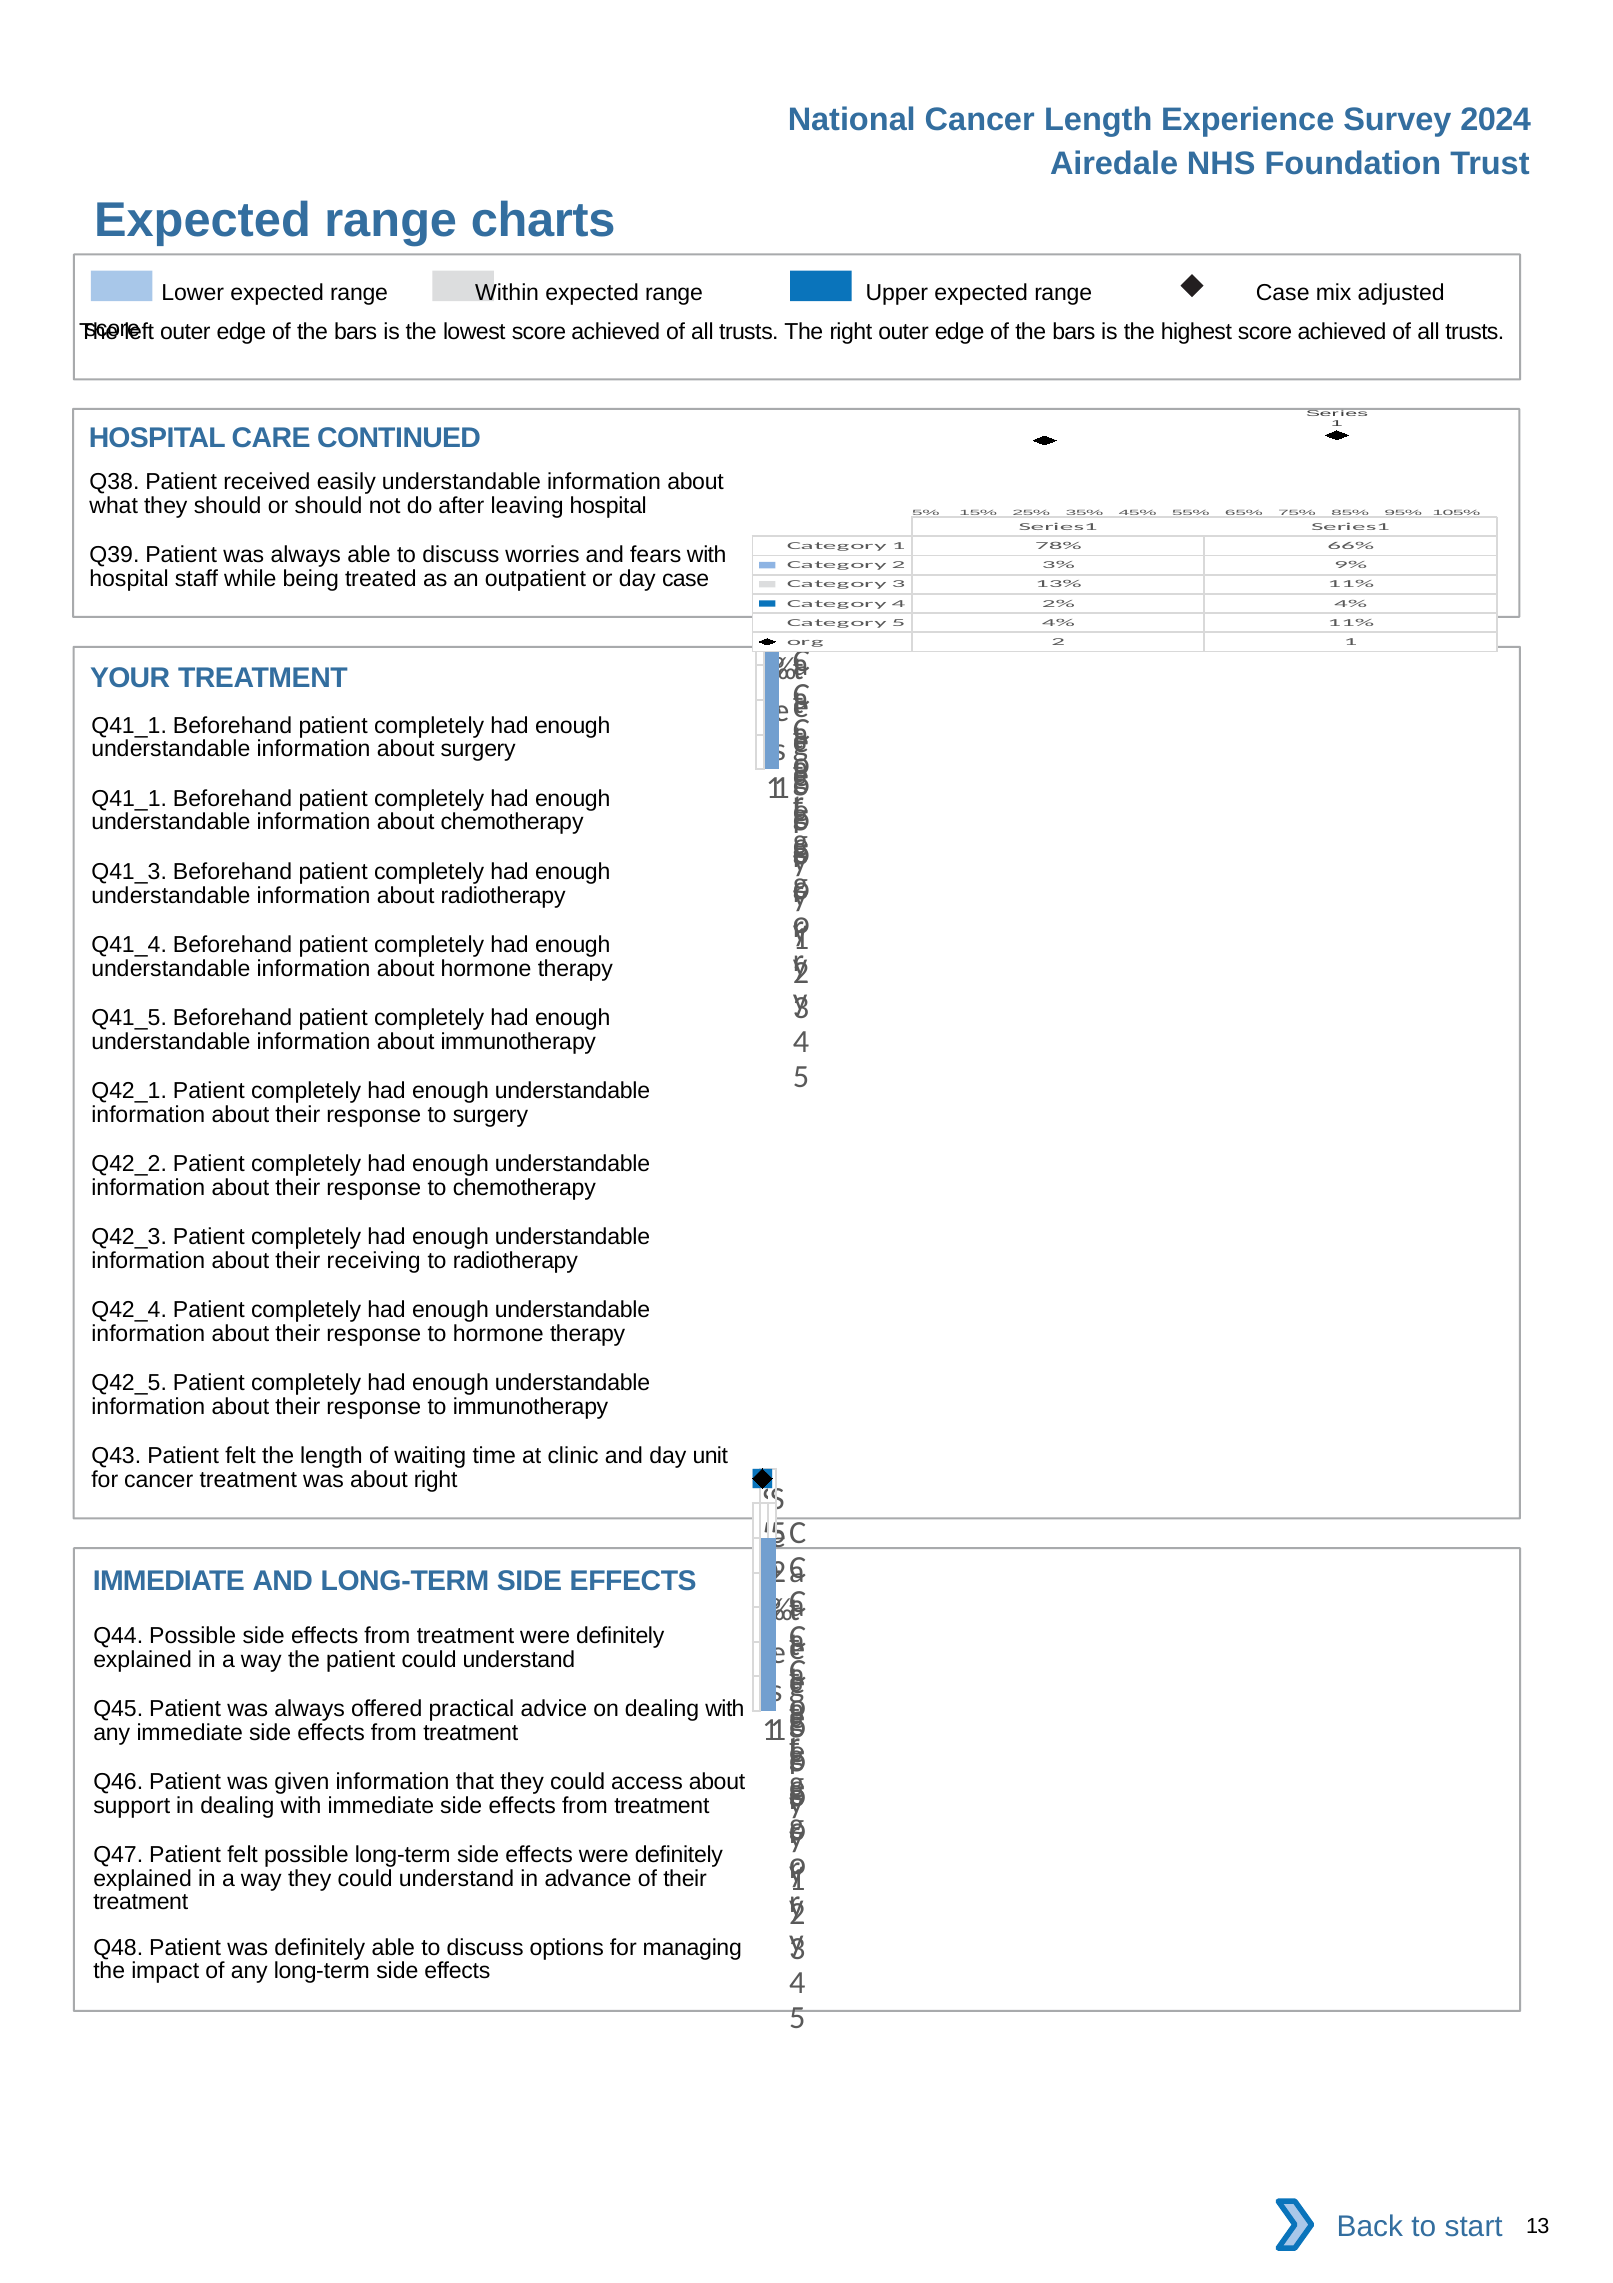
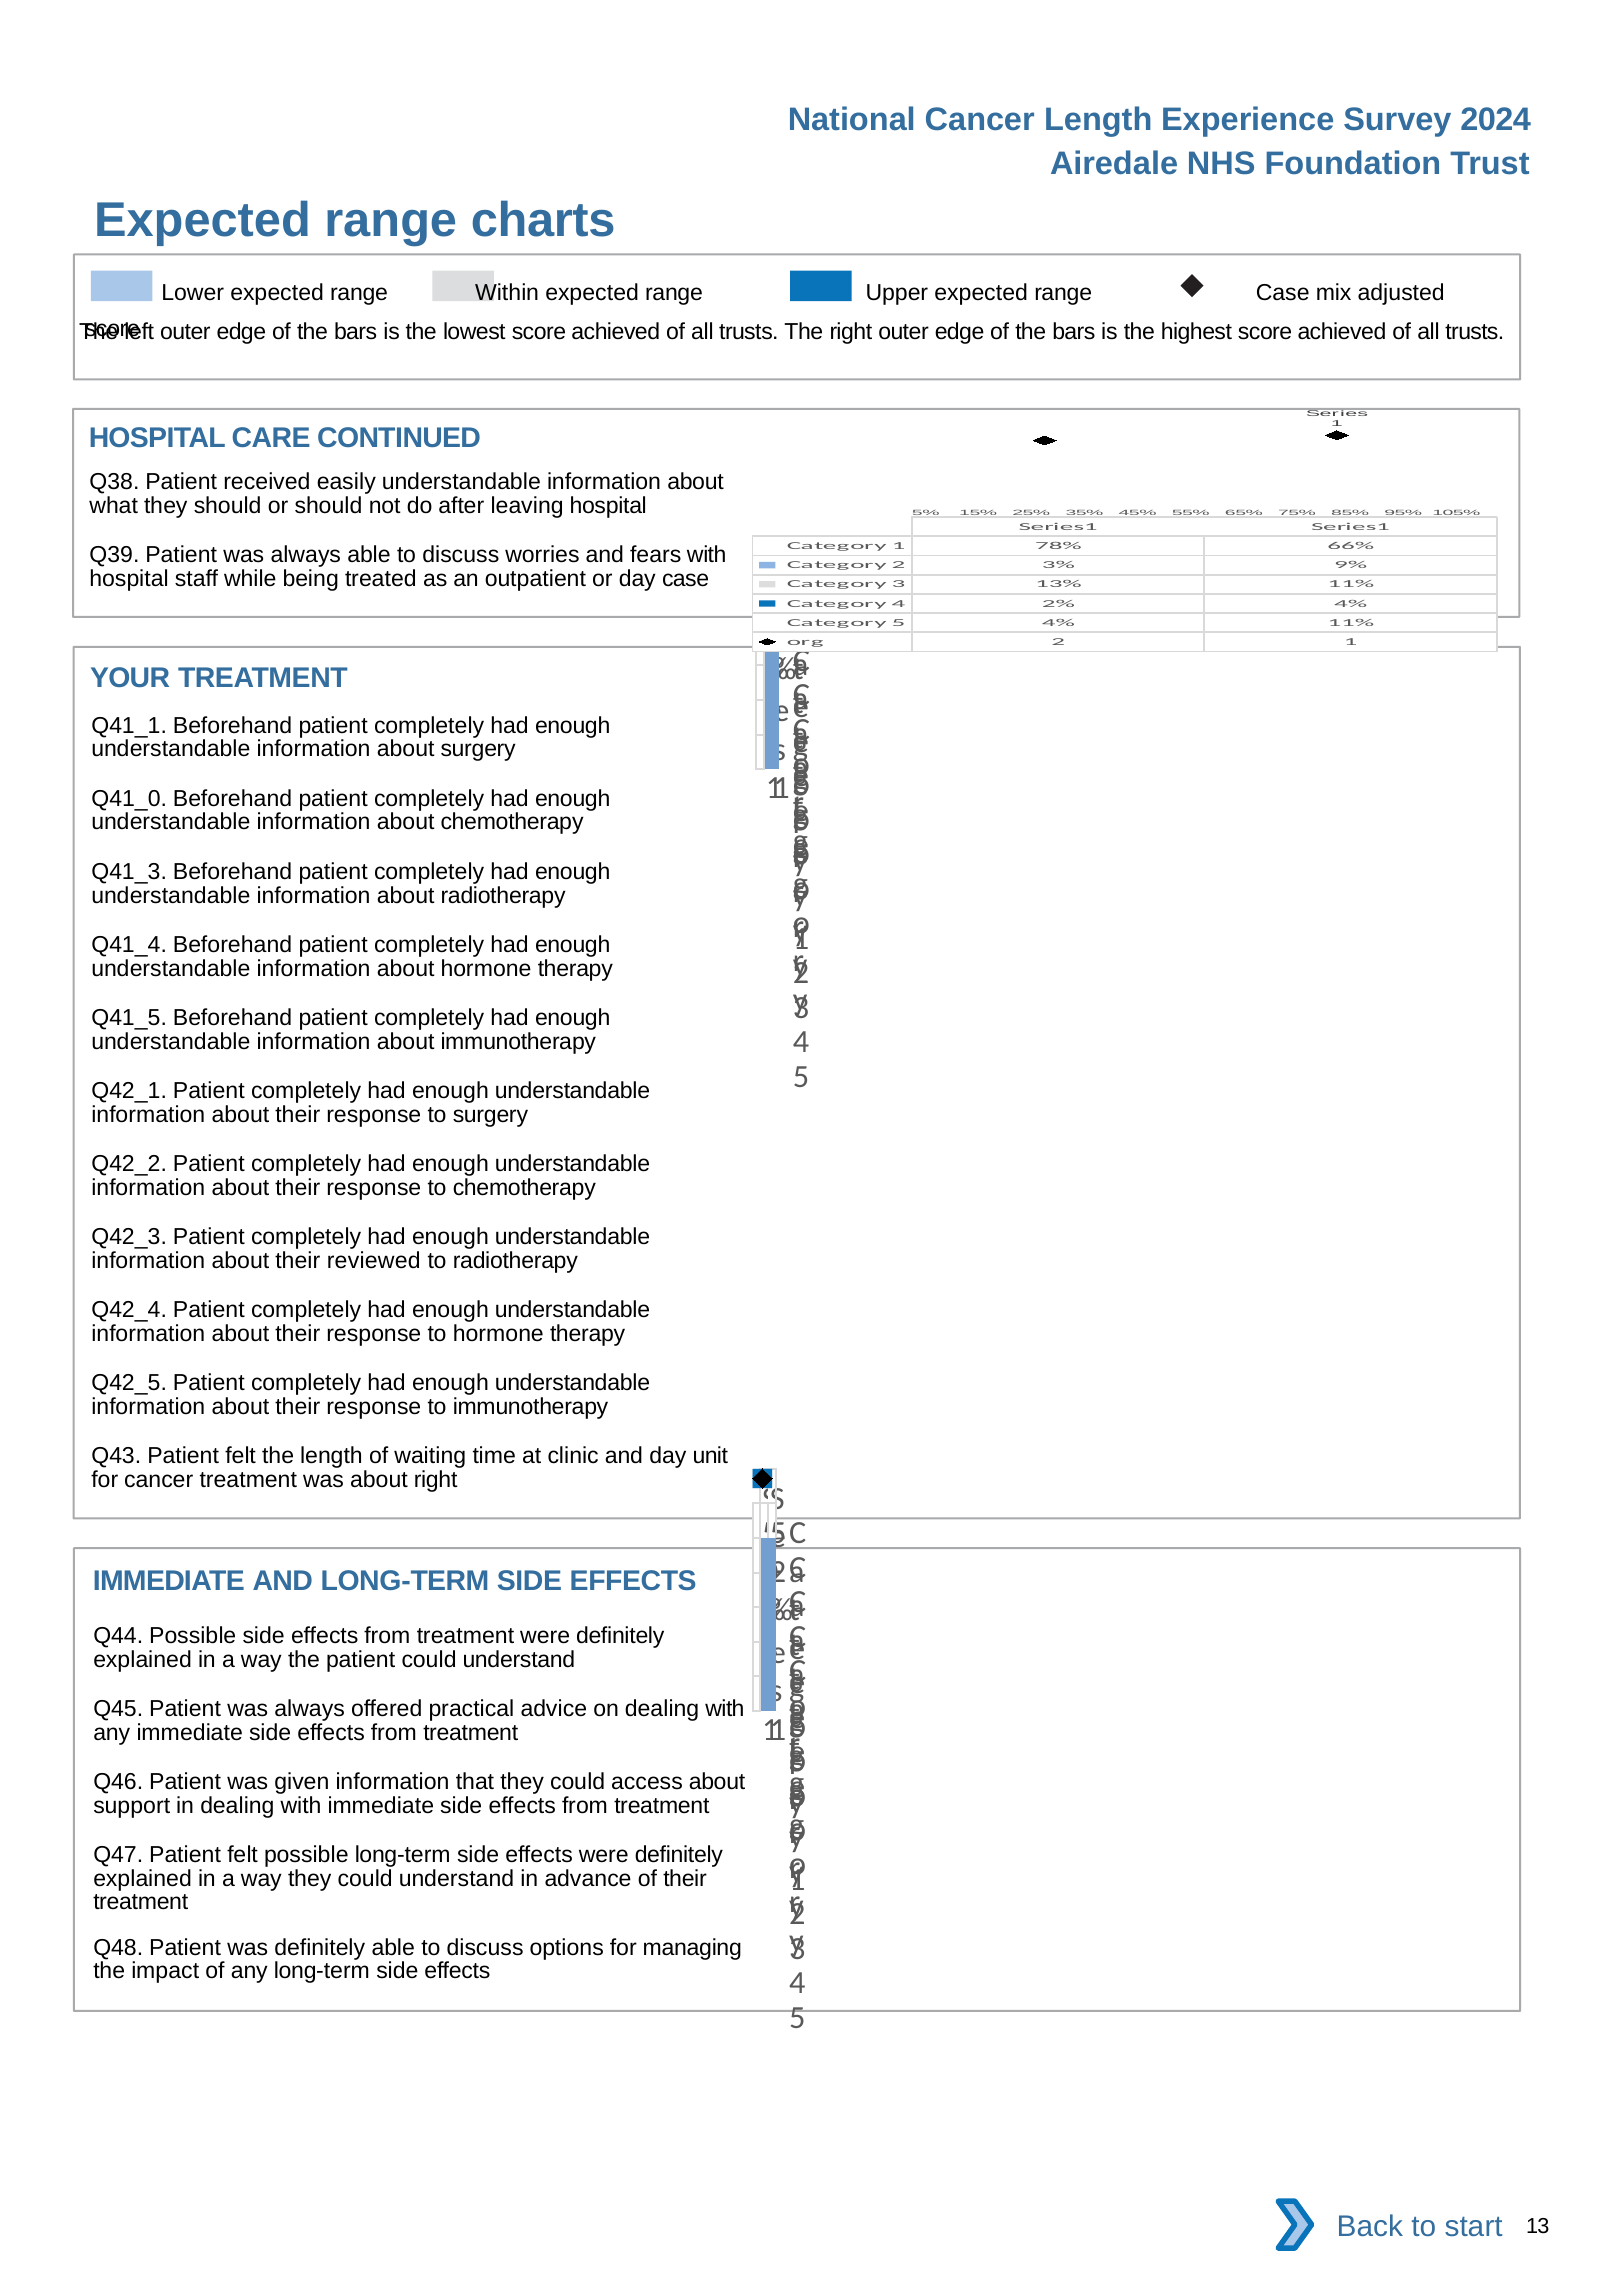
Q41_1: Q41_1 -> Q41_0 (129, 799)
receiving: receiving -> reviewed (374, 1260)
